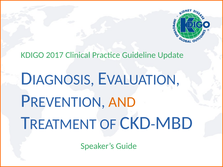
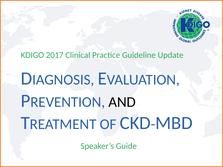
AND colour: orange -> black (122, 102)
